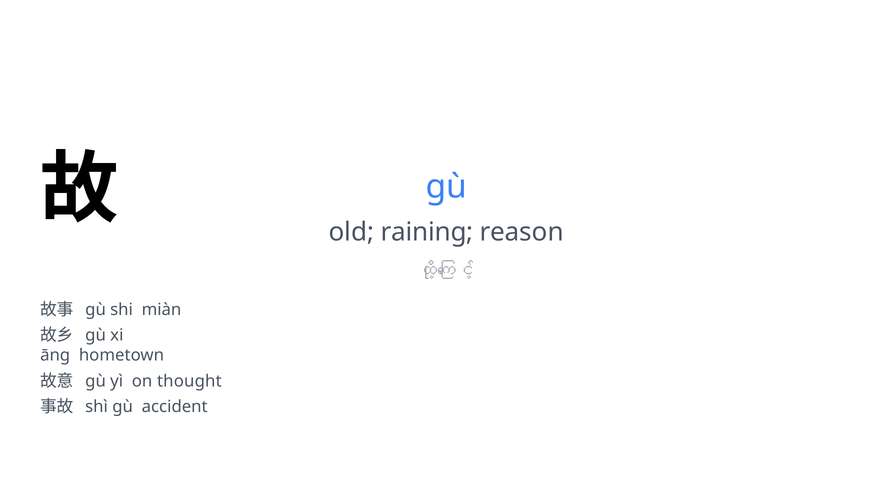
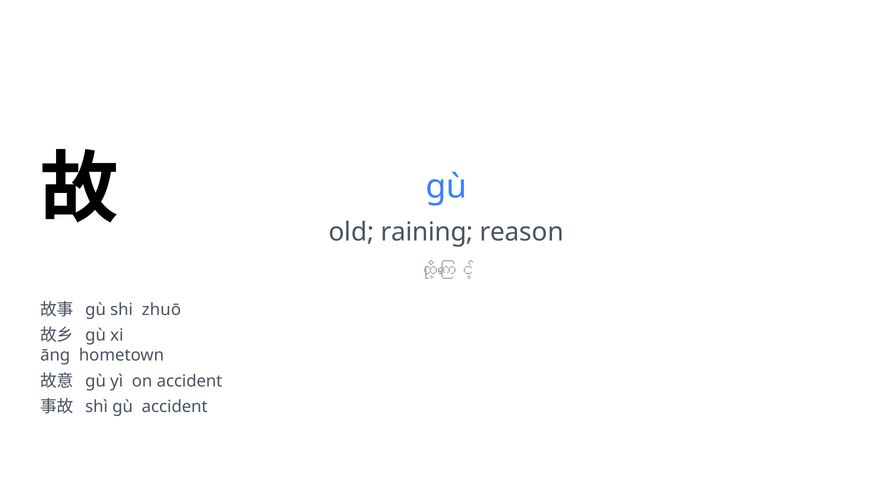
miàn: miàn -> zhuō (161, 310)
on thought: thought -> accident (189, 381)
